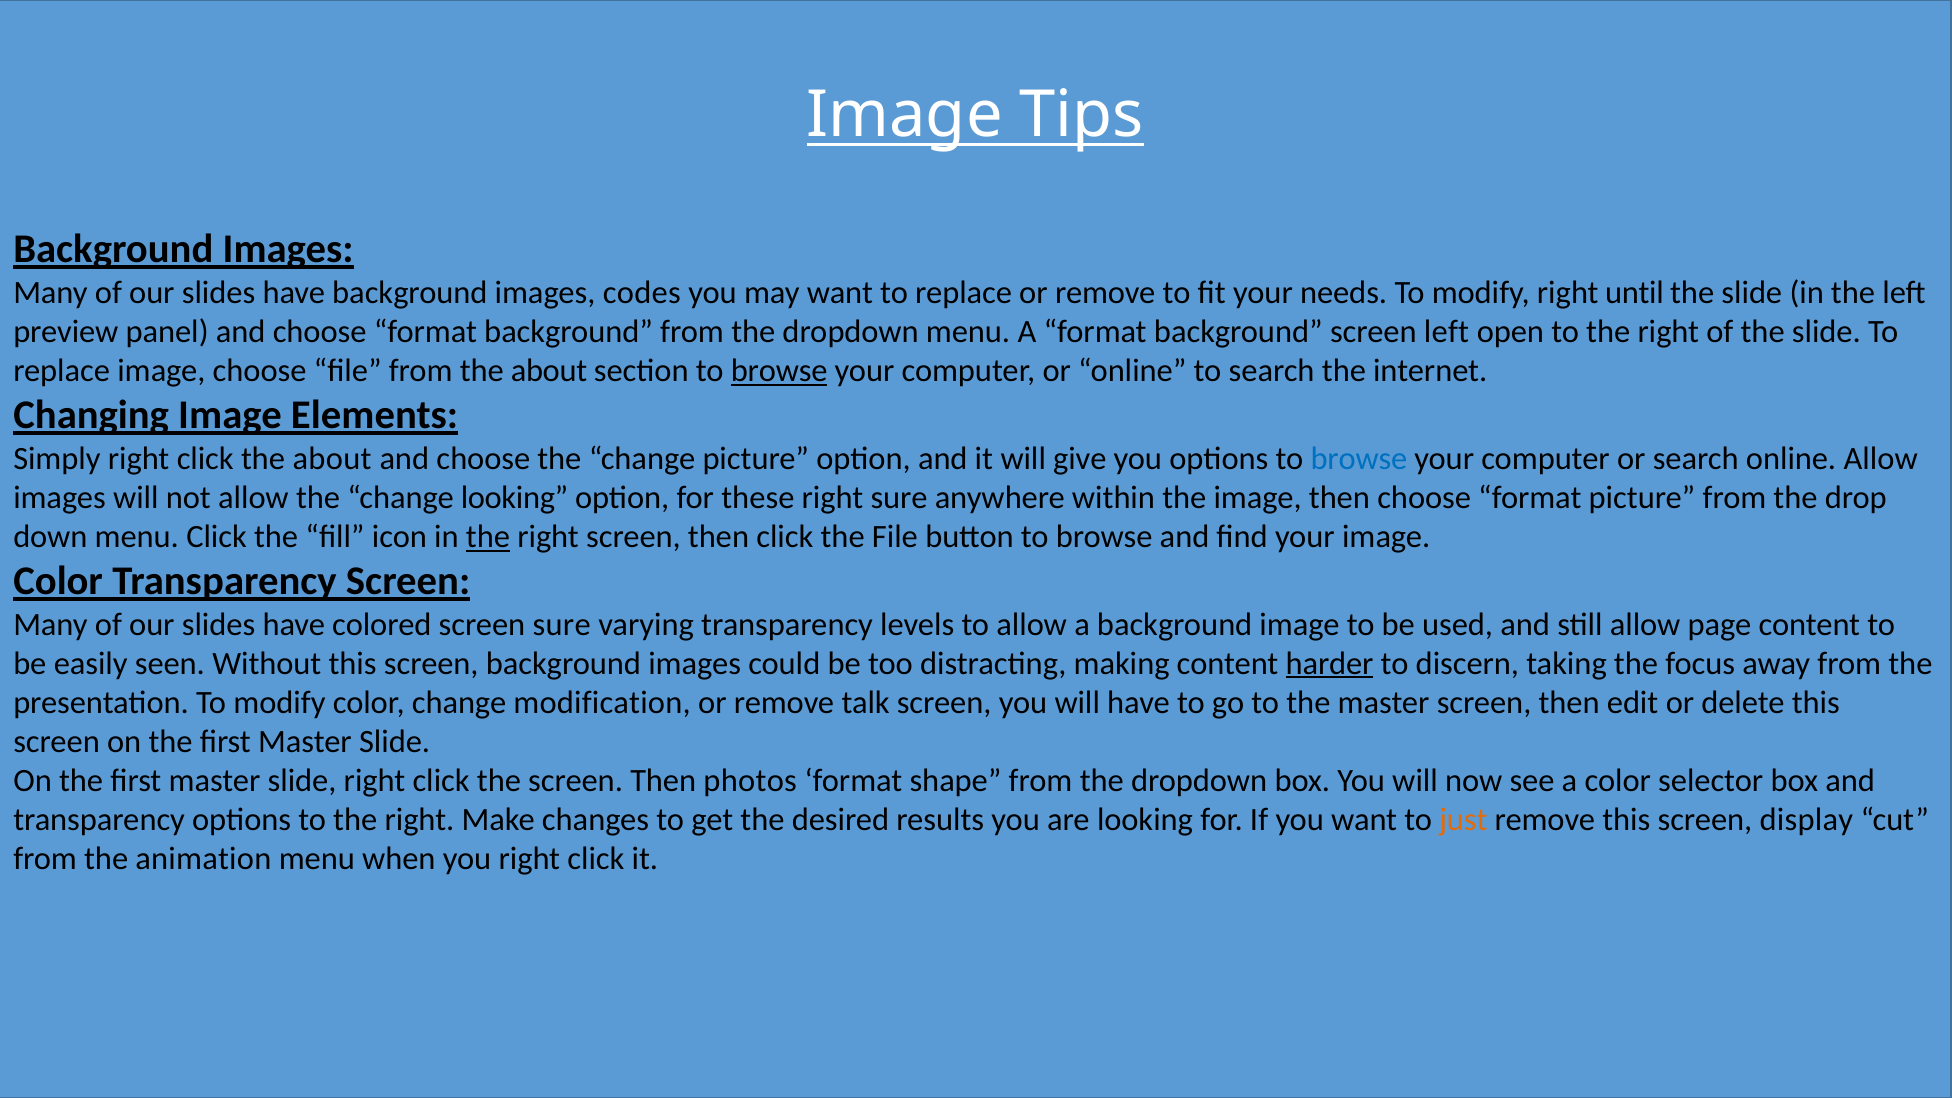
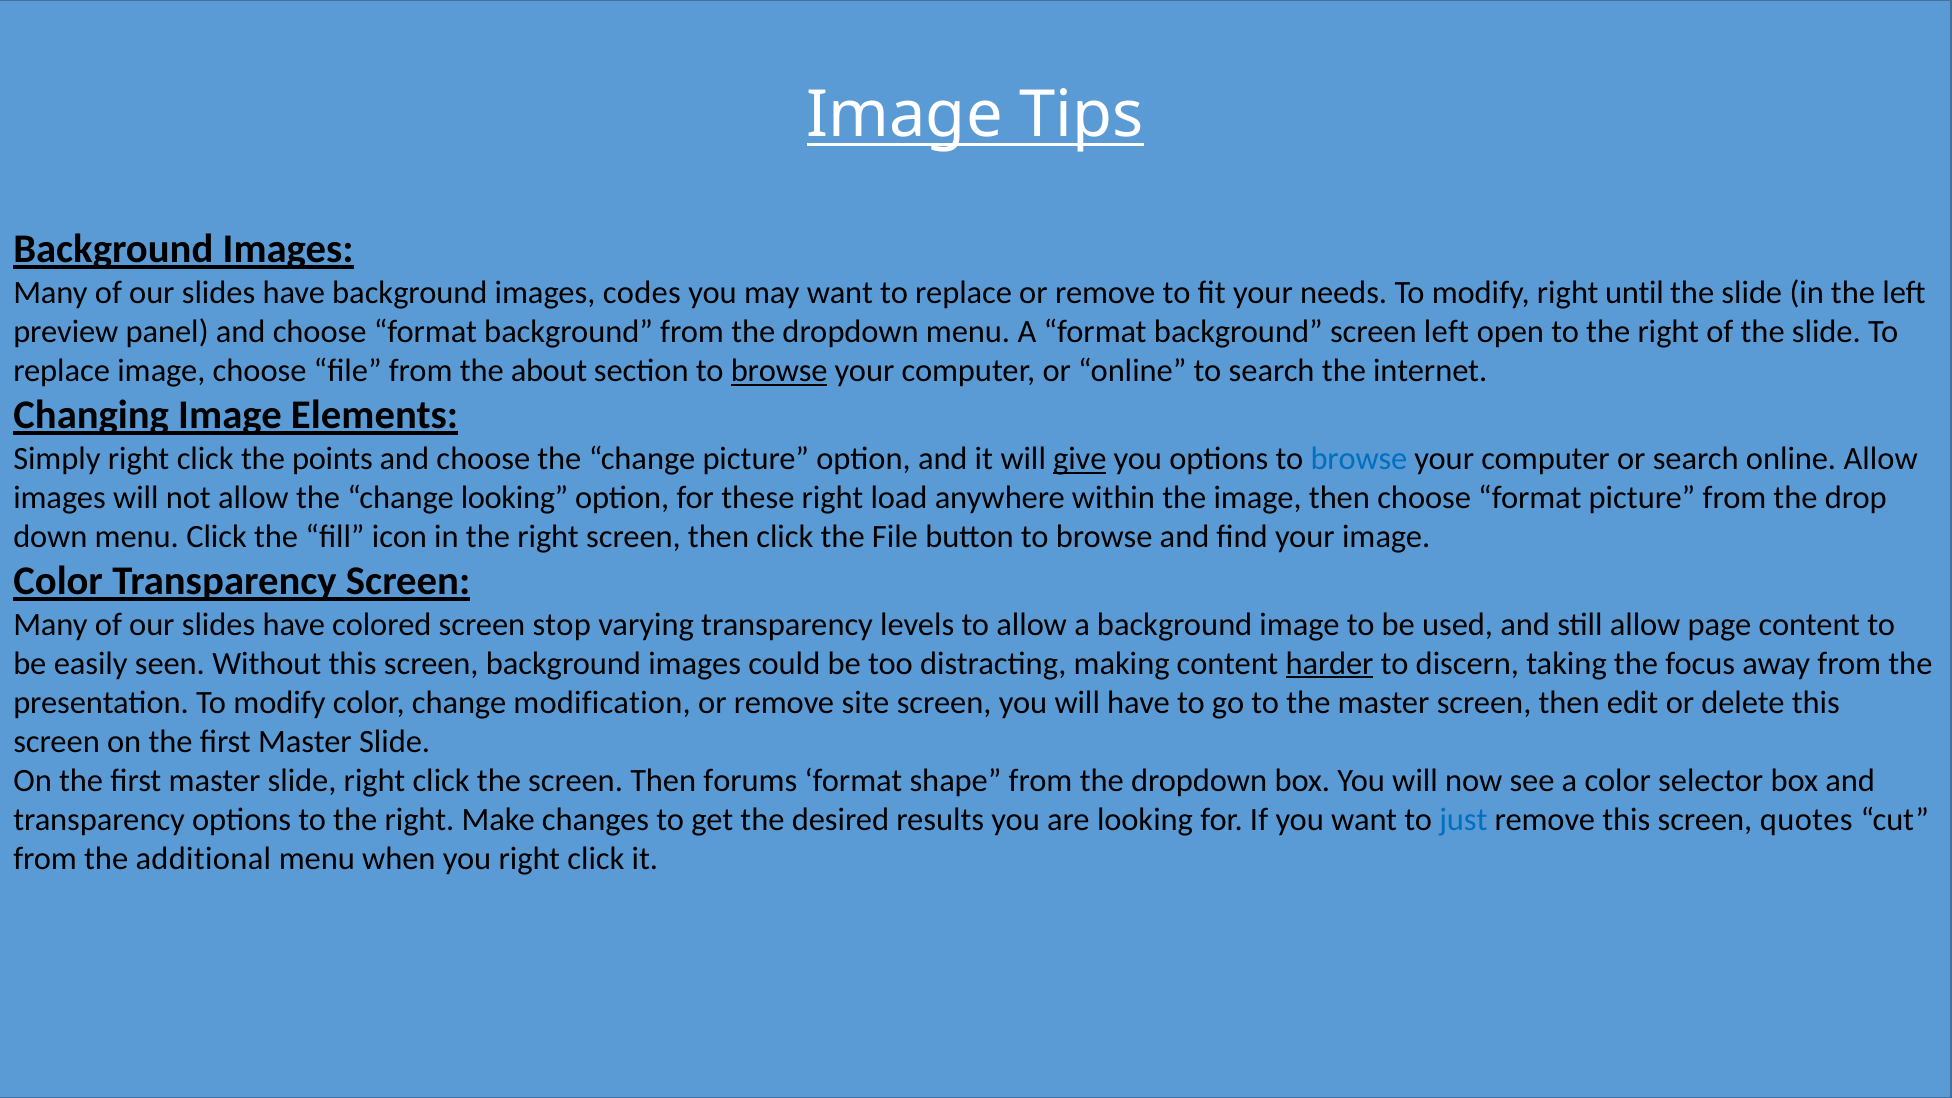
click the about: about -> points (332, 459)
give underline: none -> present (1080, 459)
right sure: sure -> load (899, 498)
the underline: present -> none (488, 537)
screen sure: sure -> stop (562, 624)
talk: talk -> site (865, 702)
photos: photos -> forums (750, 781)
just colour: orange -> blue (1463, 820)
display: display -> quotes (1806, 820)
animation: animation -> additional (203, 859)
